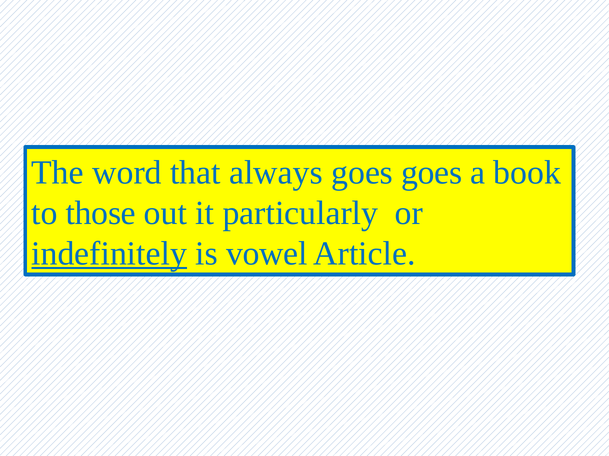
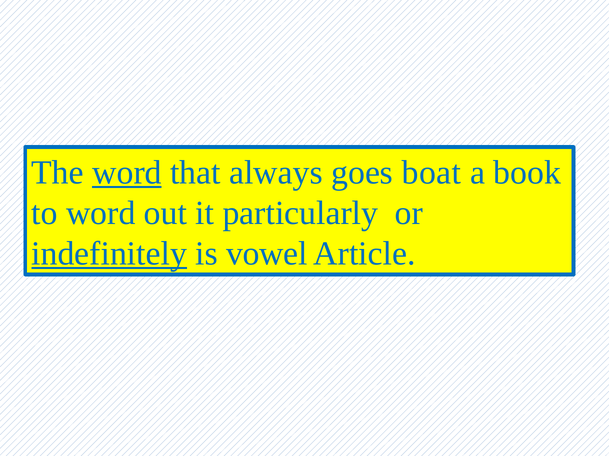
word underline: none -> present (127, 173)
goes goes: goes -> boat (431, 173)
to those: those -> word (101, 213)
